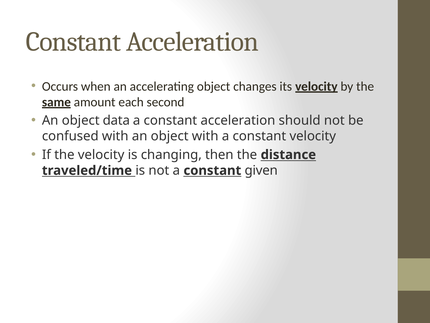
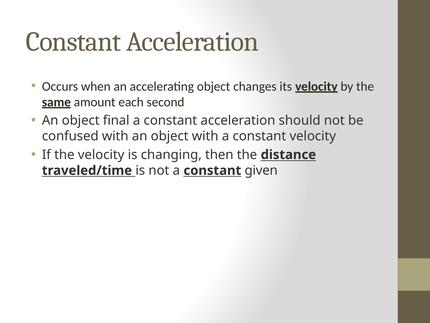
data: data -> final (116, 120)
